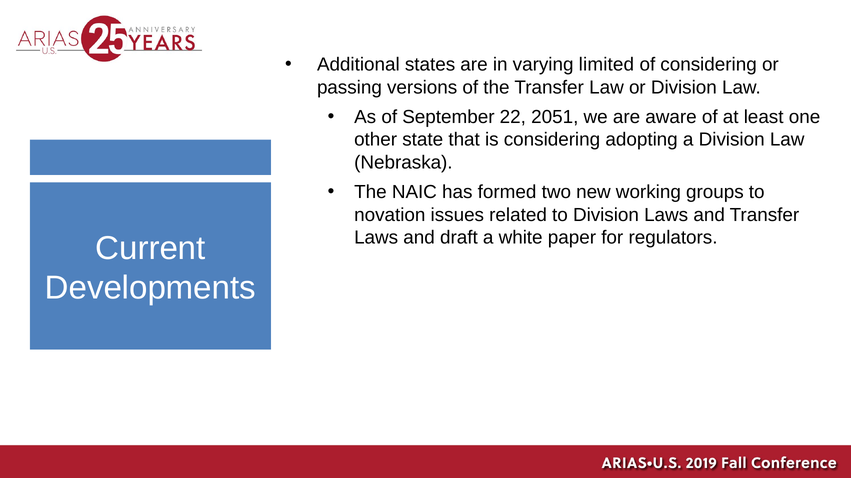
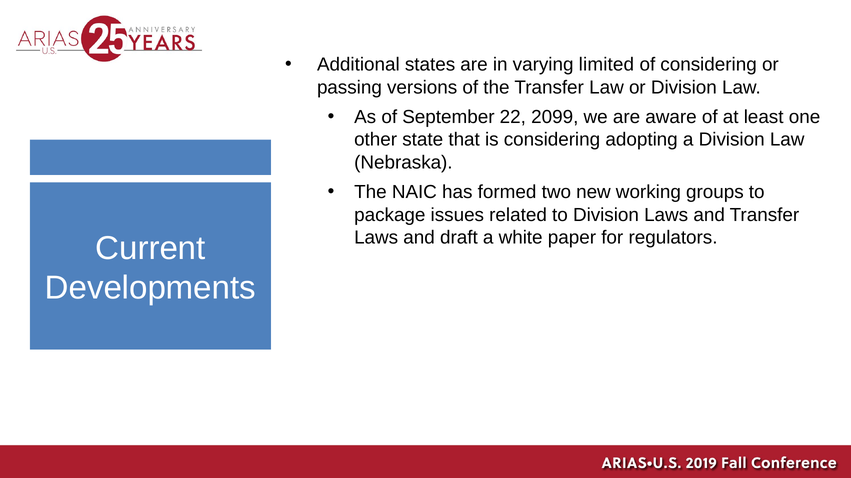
2051: 2051 -> 2099 (555, 117)
novation: novation -> package (390, 215)
